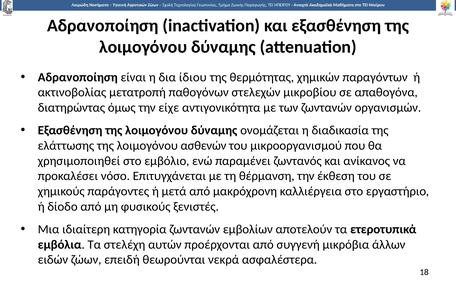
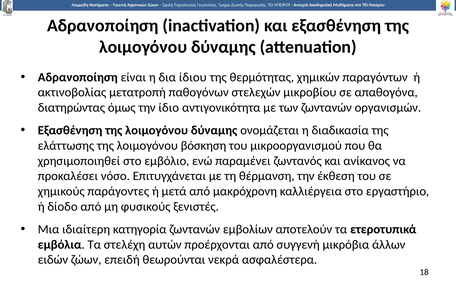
είχε: είχε -> ίδιο (169, 108)
ασθενών: ασθενών -> βόσκηση (204, 146)
